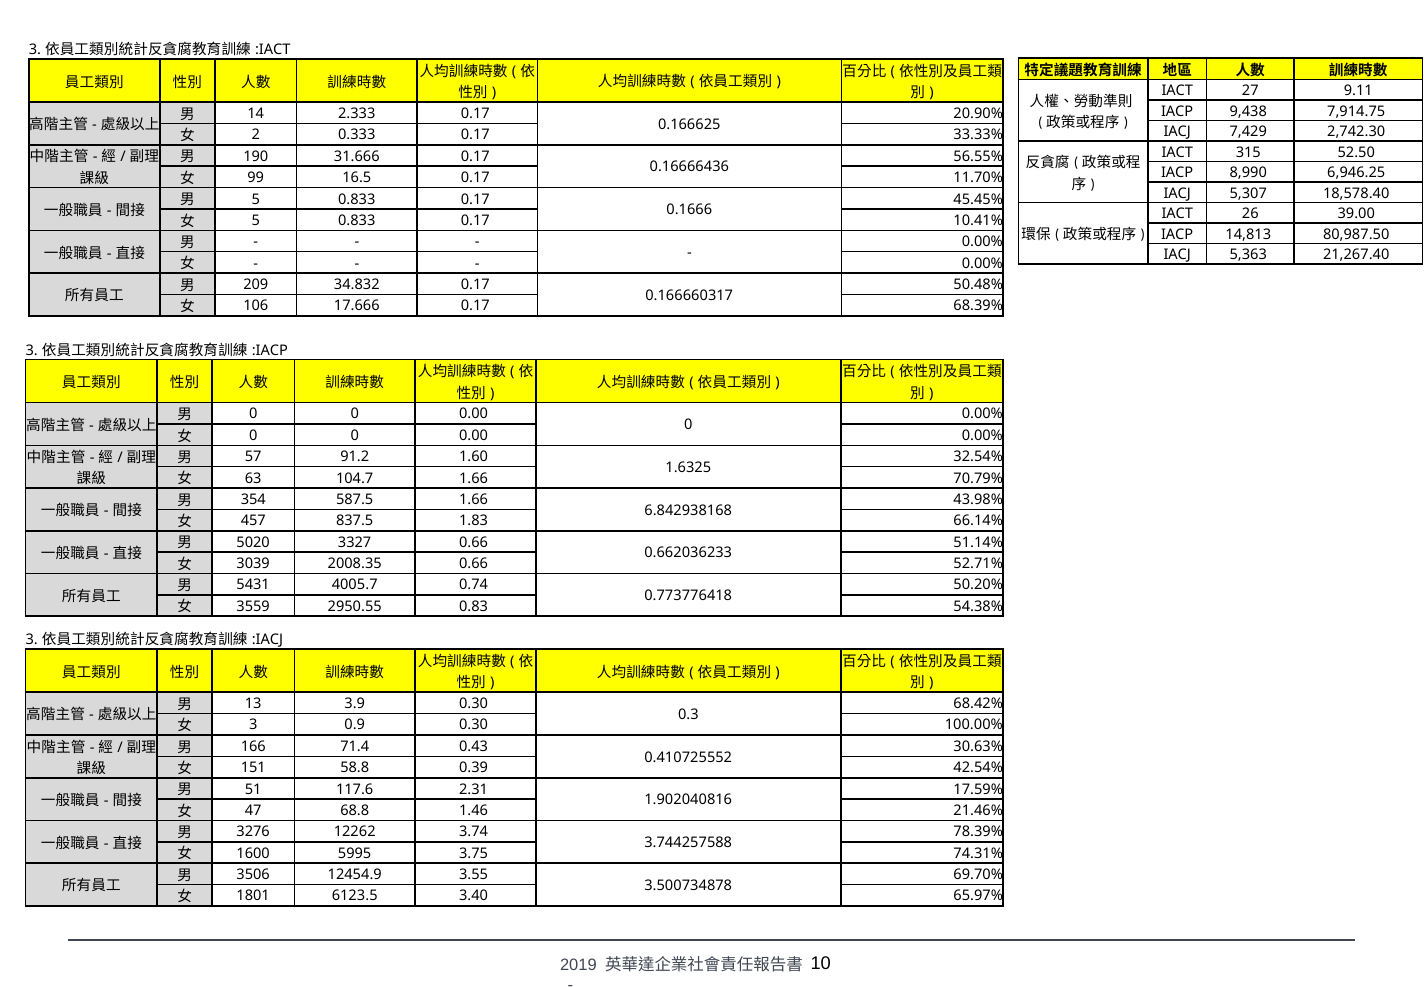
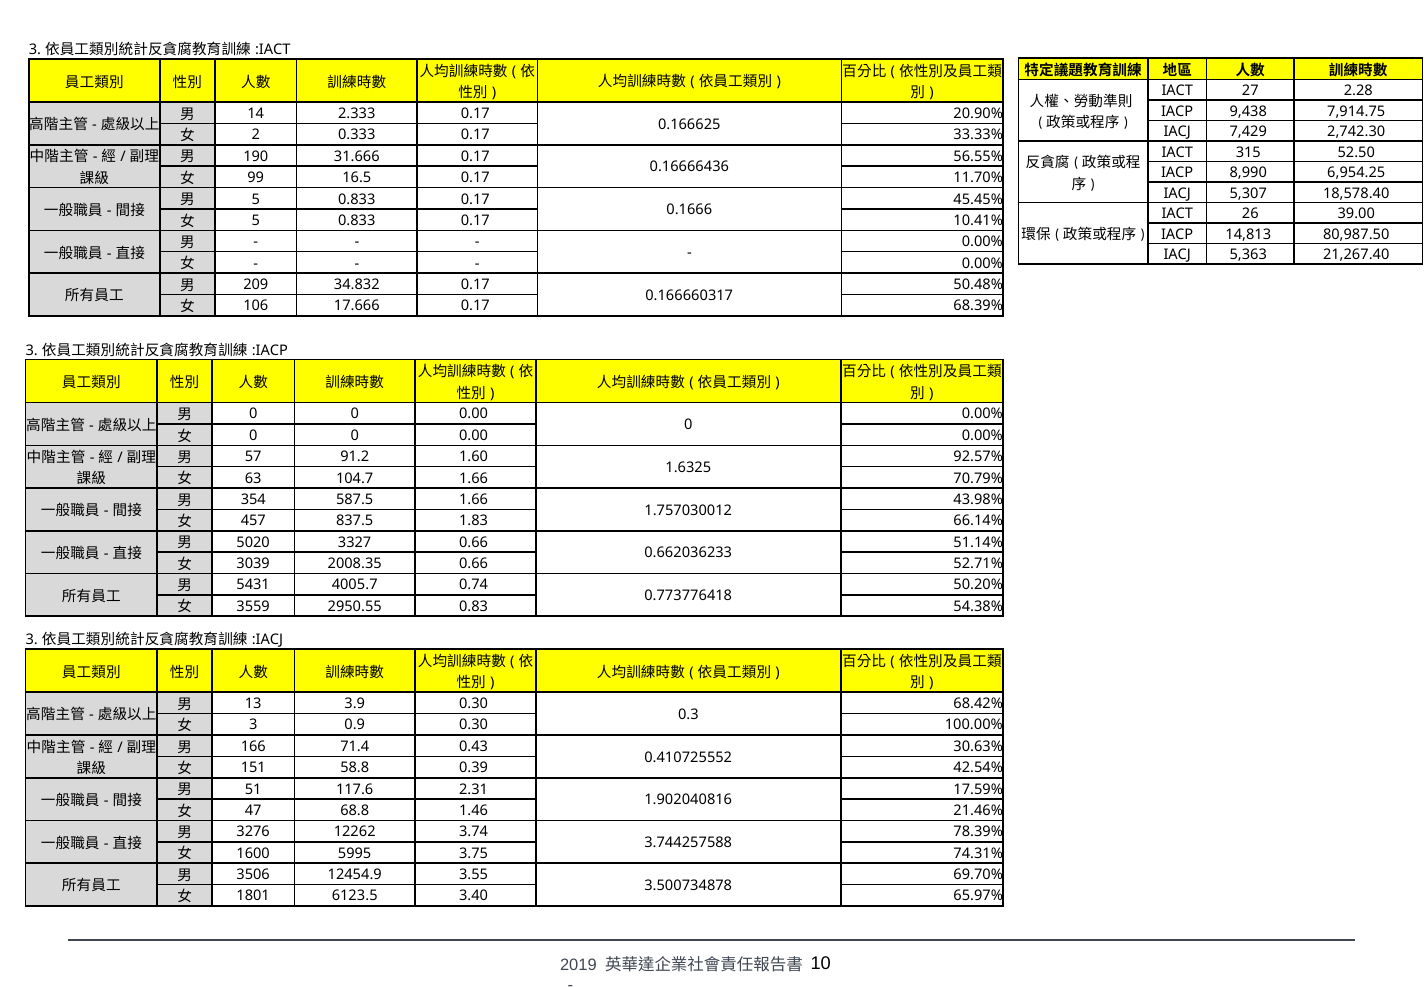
9.11: 9.11 -> 2.28 (1358, 91)
6,946.25: 6,946.25 -> 6,954.25 (1356, 173)
32.54%: 32.54% -> 92.57% (978, 457)
6.842938168: 6.842938168 -> 1.757030012 (688, 510)
